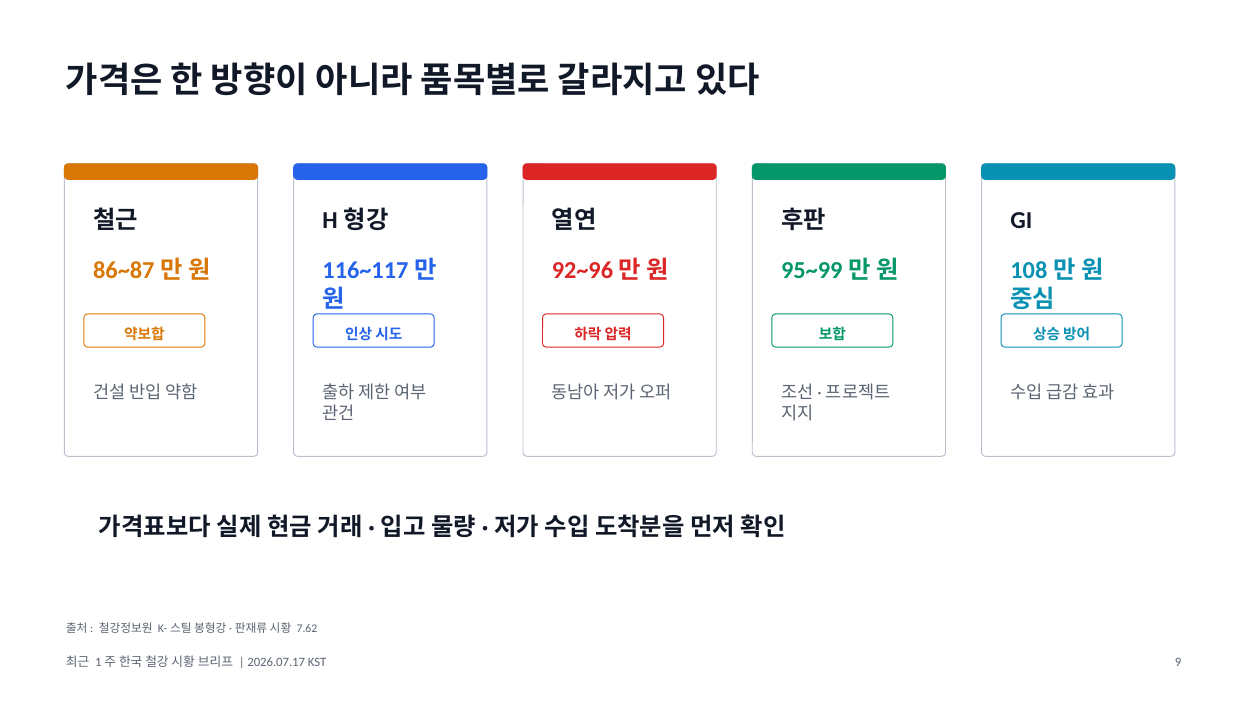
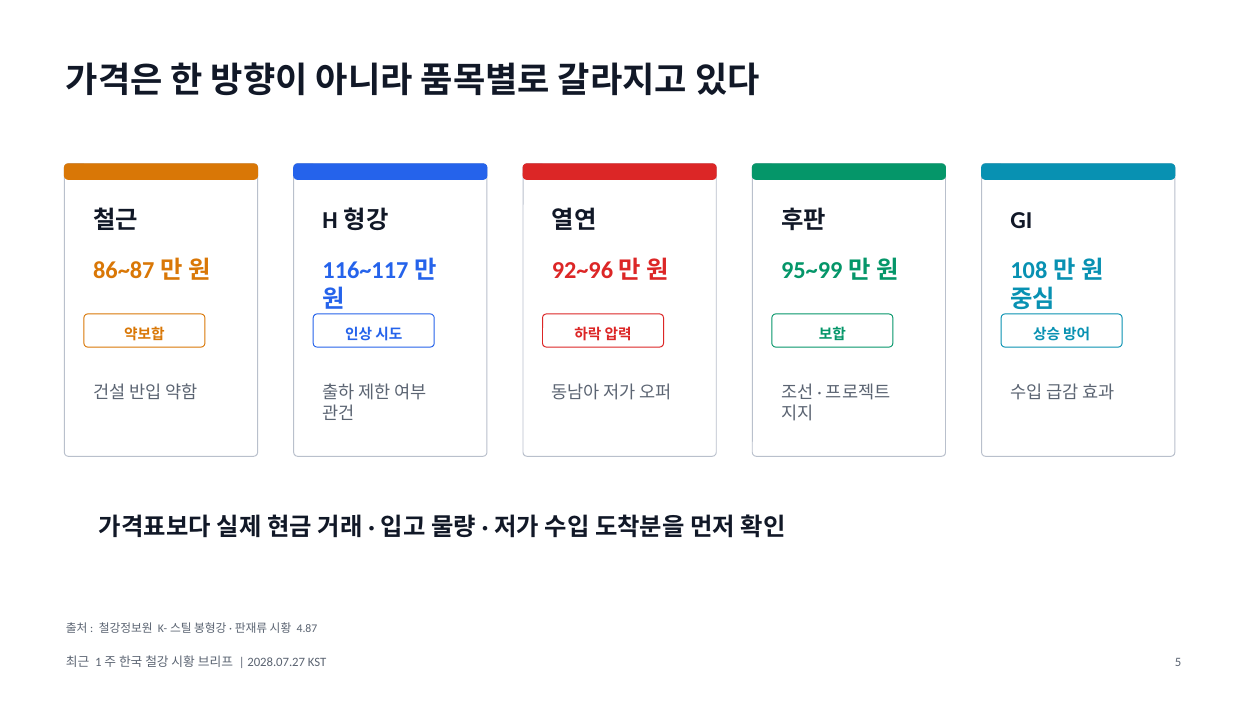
7.62: 7.62 -> 4.87 (307, 629)
2026.07.17: 2026.07.17 -> 2028.07.27 (276, 663)
9: 9 -> 5 (1178, 663)
